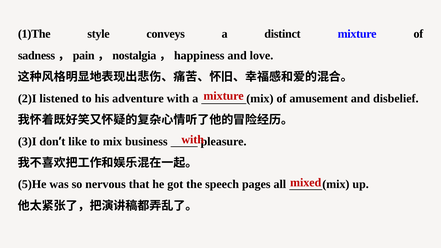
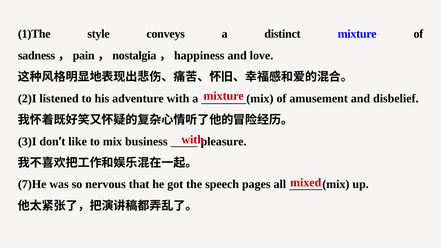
5)He: 5)He -> 7)He (32, 184)
